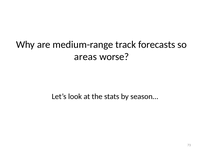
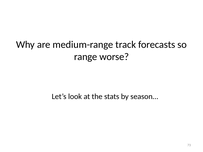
areas: areas -> range (86, 57)
